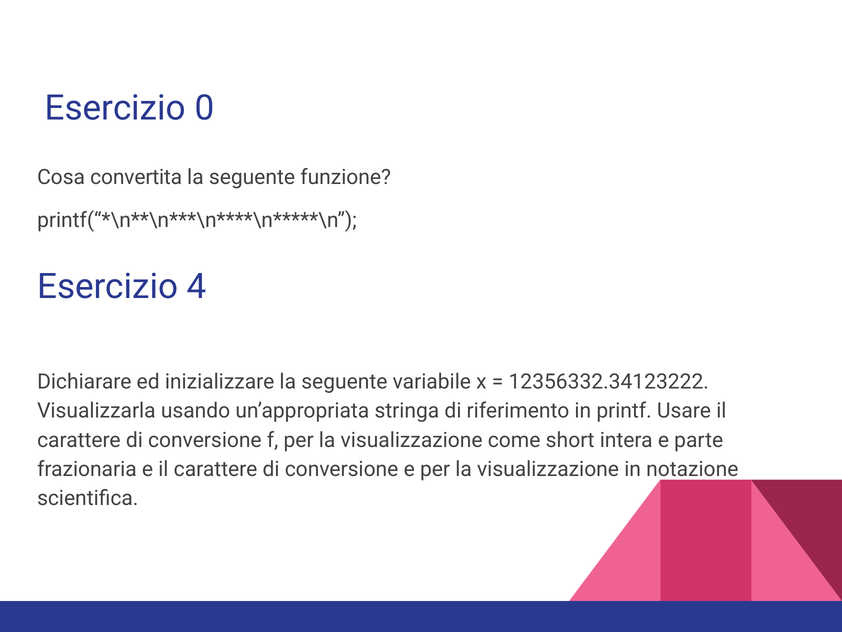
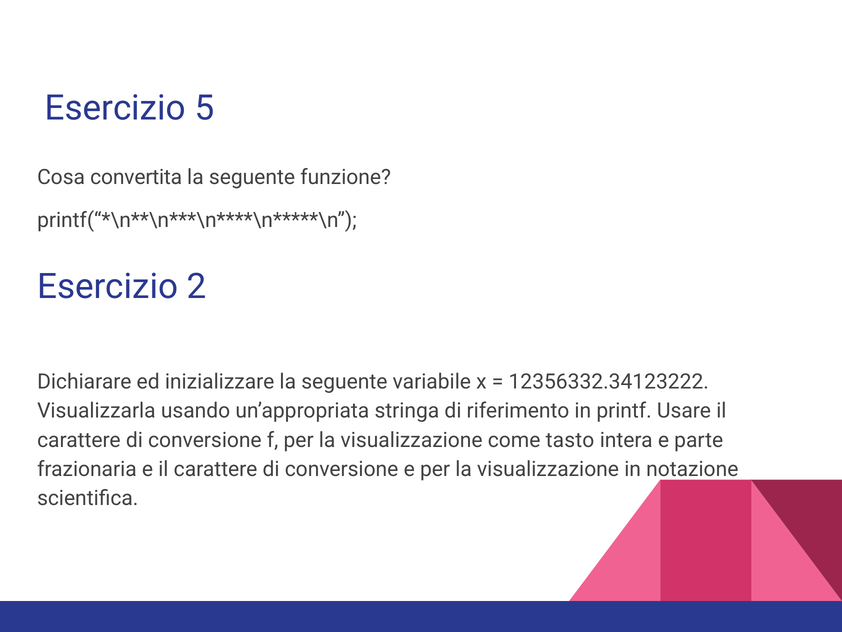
0: 0 -> 5 (204, 108)
4: 4 -> 2 (197, 287)
short: short -> tasto (570, 440)
